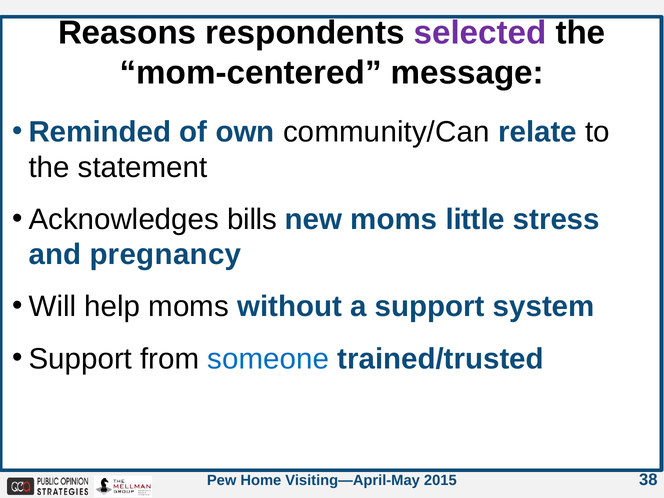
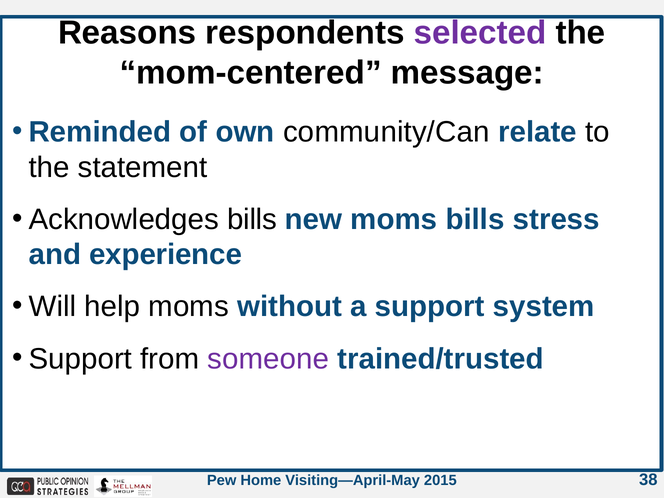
moms little: little -> bills (475, 219)
pregnancy: pregnancy -> experience (166, 255)
someone colour: blue -> purple (268, 359)
